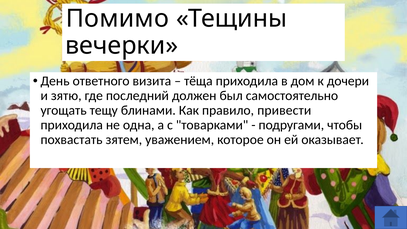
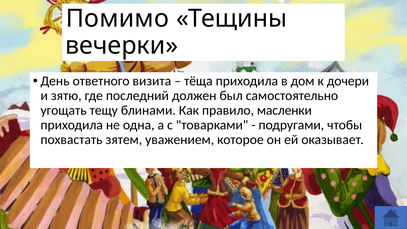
привести: привести -> масленки (284, 110)
